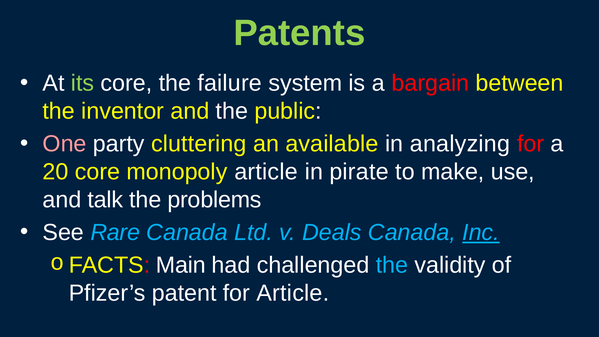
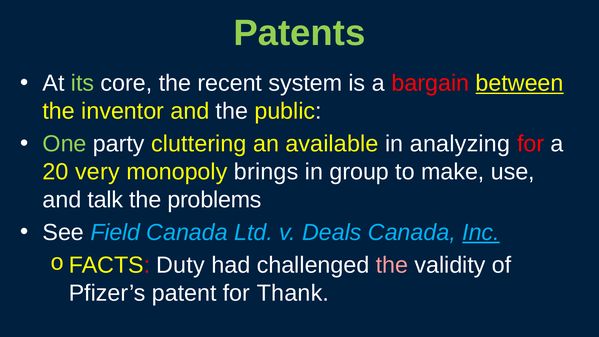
failure: failure -> recent (230, 83)
between underline: none -> present (520, 83)
One colour: pink -> light green (65, 144)
20 core: core -> very (97, 172)
monopoly article: article -> brings (266, 172)
pirate: pirate -> group (359, 172)
Rare: Rare -> Field (115, 232)
Main: Main -> Duty (181, 265)
the colour: light blue -> pink (392, 265)
for Article: Article -> Thank (293, 293)
